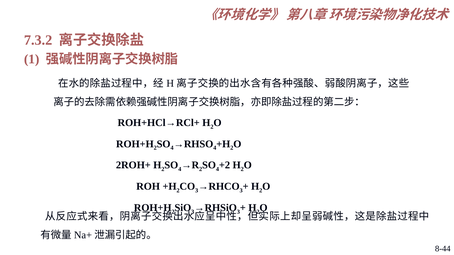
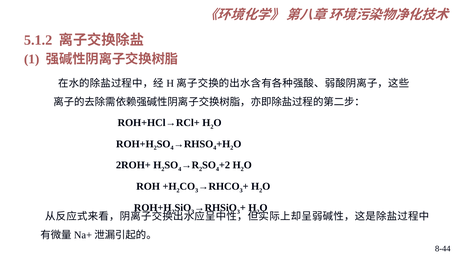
7.3.2: 7.3.2 -> 5.1.2 (38, 40)
